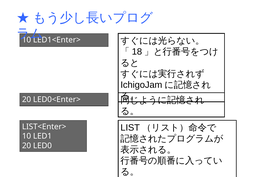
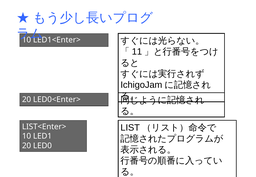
18: 18 -> 11 (137, 52)
